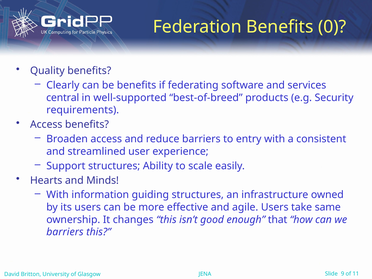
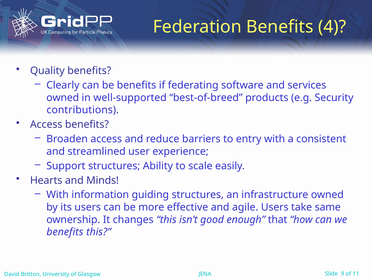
0: 0 -> 4 (332, 27)
central: central -> owned (63, 98)
requirements: requirements -> contributions (83, 110)
barriers: barriers -> benefits (65, 232)
